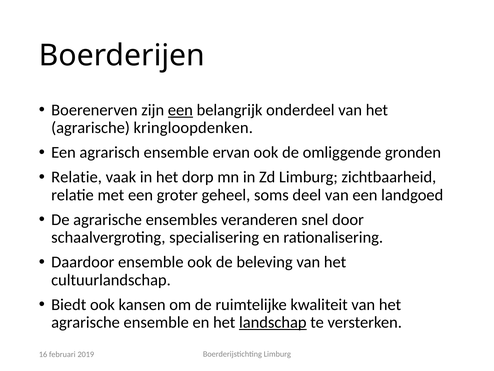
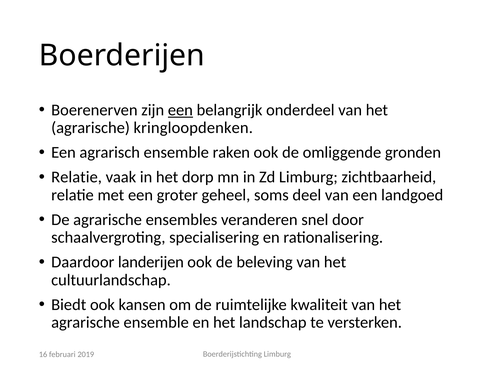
ervan: ervan -> raken (231, 152)
Daardoor ensemble: ensemble -> landerijen (151, 262)
landschap underline: present -> none (273, 322)
